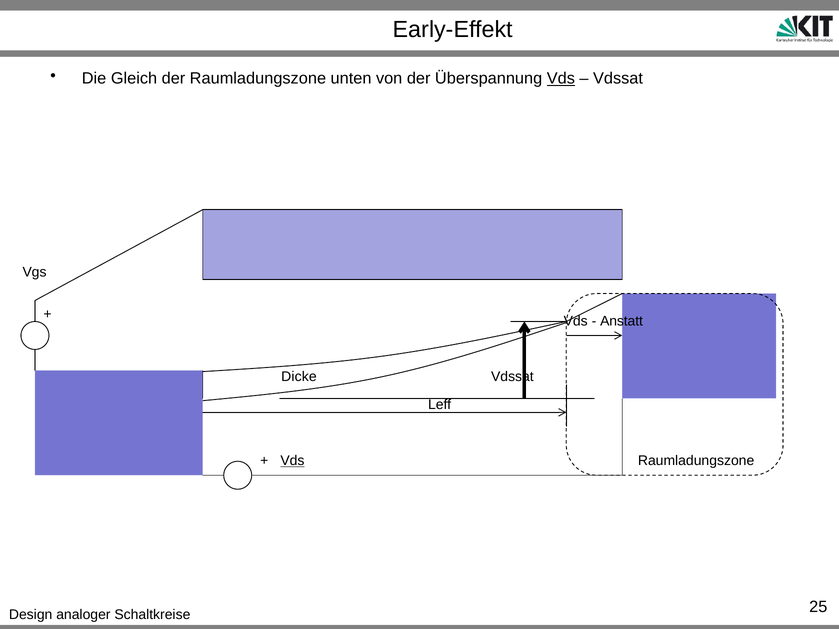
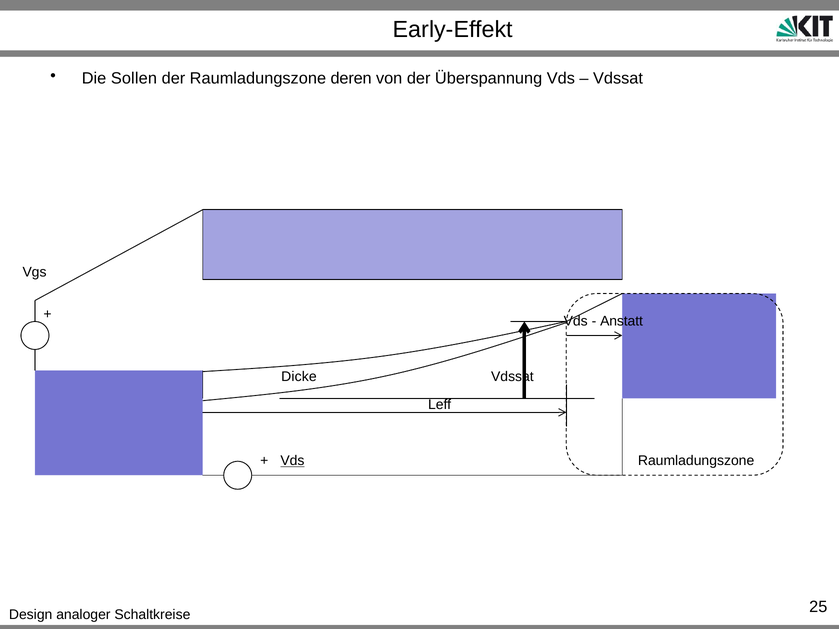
Gleich: Gleich -> Sollen (134, 79)
unten: unten -> deren (351, 79)
Vds underline: present -> none (561, 79)
